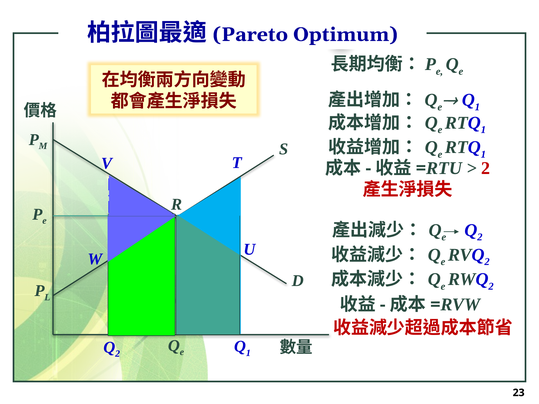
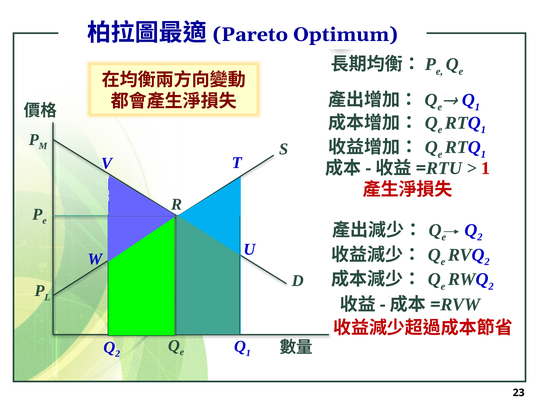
2: 2 -> 1 (486, 168)
